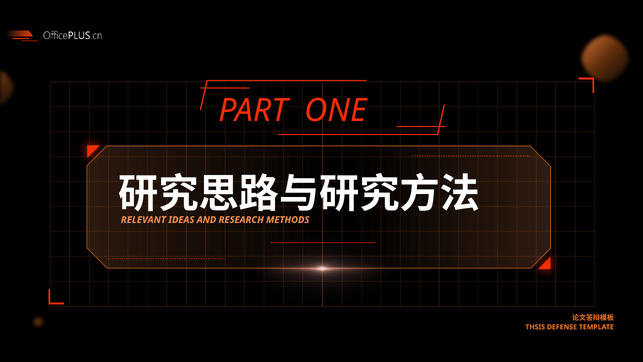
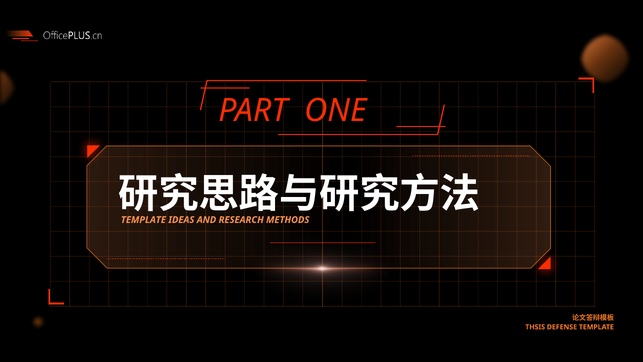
RELEVANT: RELEVANT -> TEMPLATE (143, 220)
